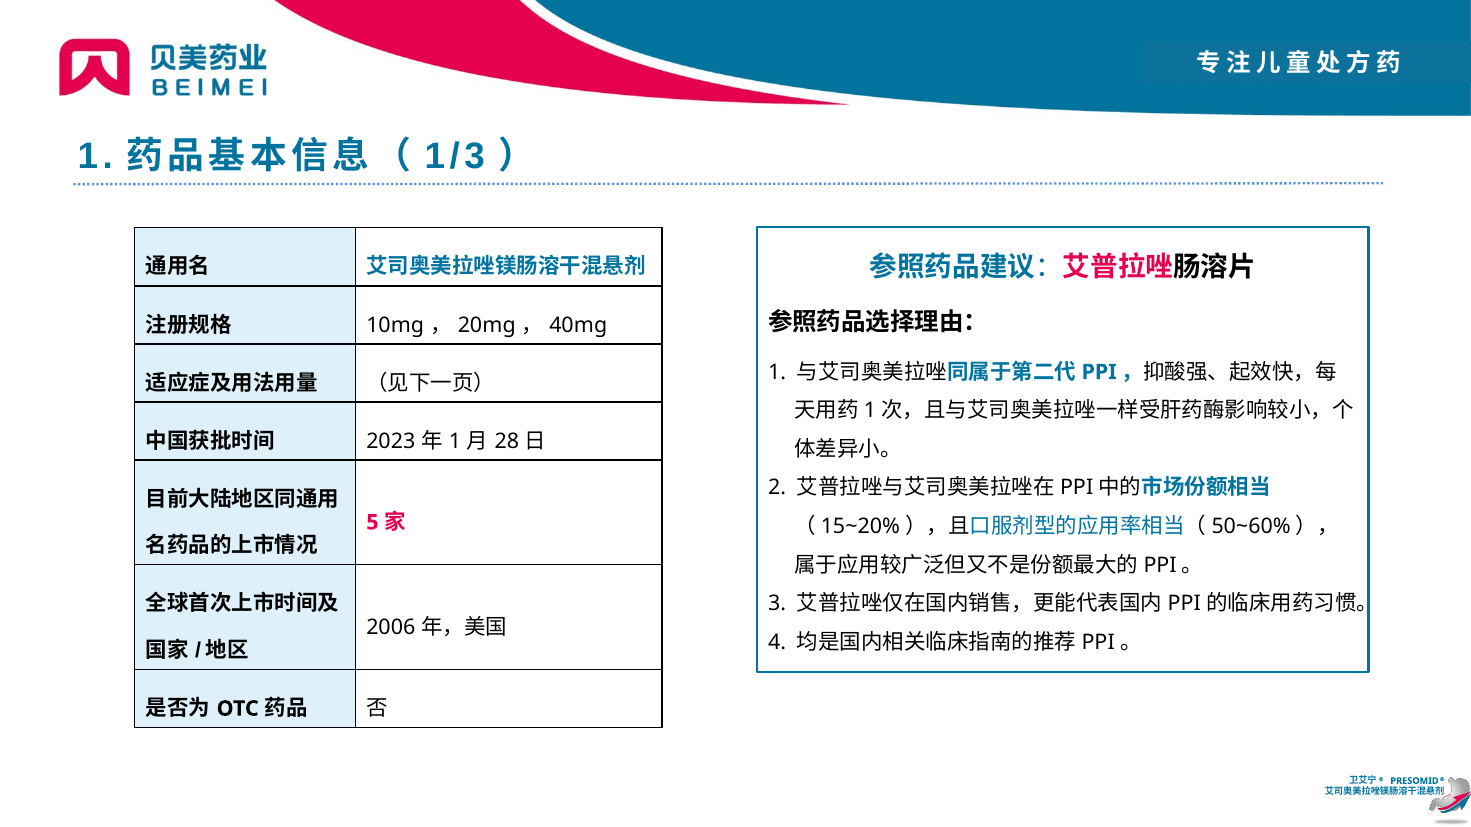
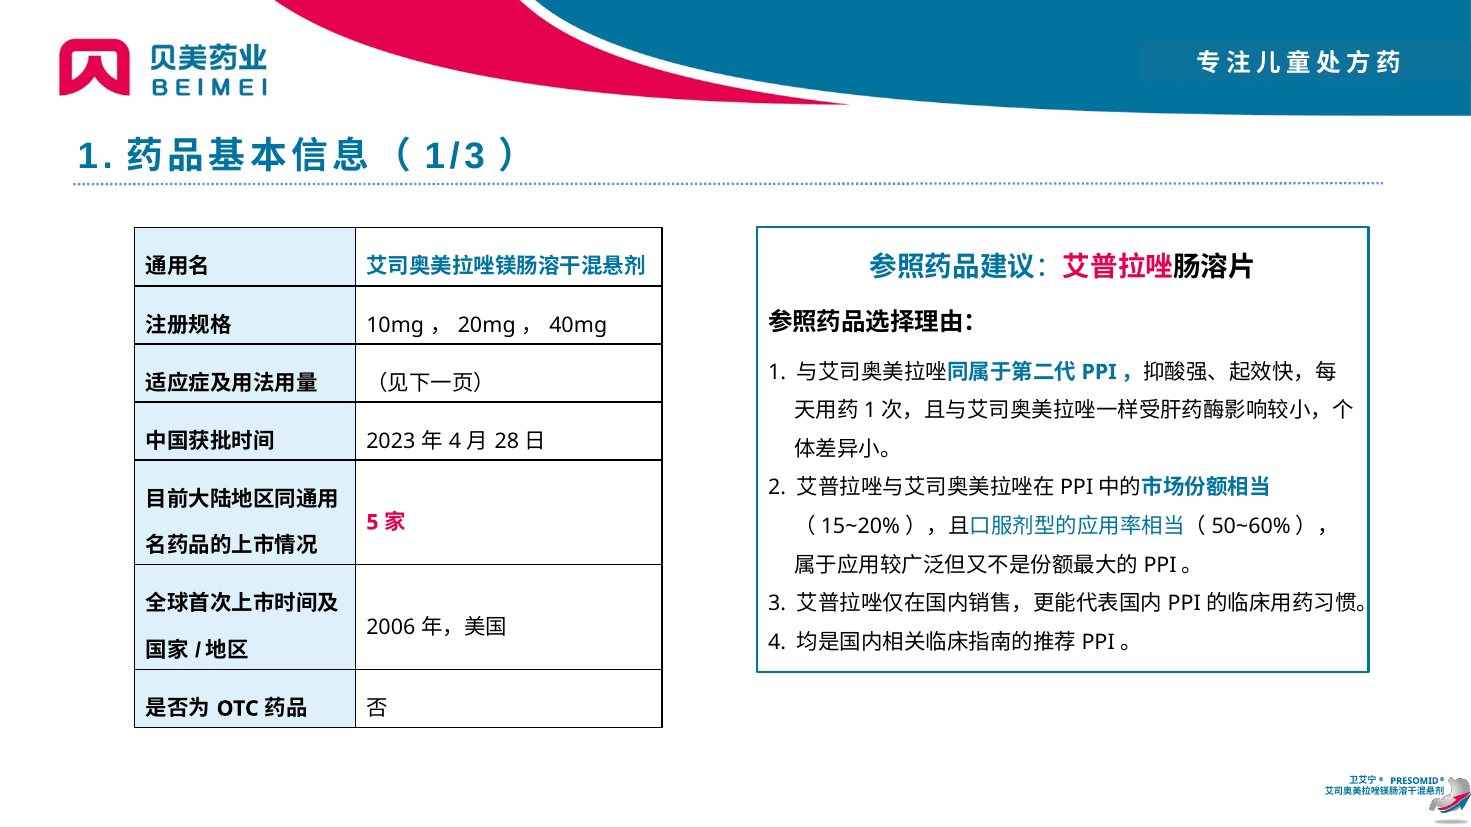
1: 1 -> 4 (455, 441)
